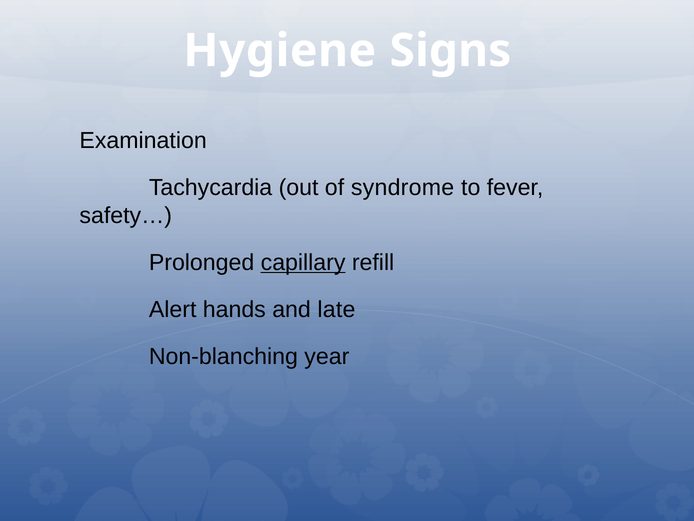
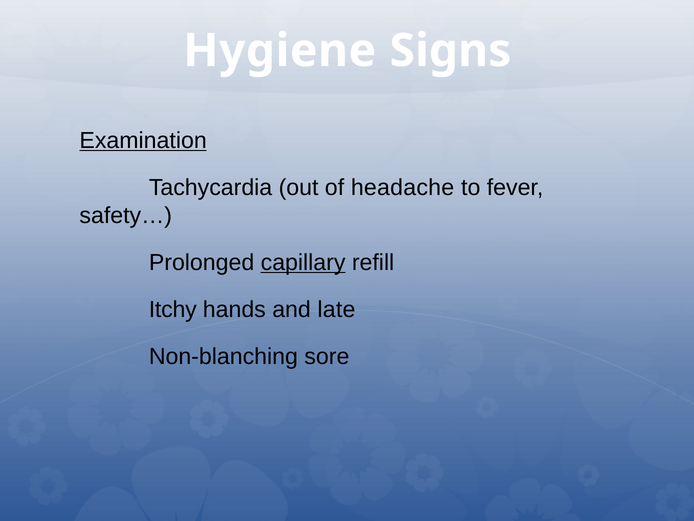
Examination underline: none -> present (143, 140)
syndrome: syndrome -> headache (403, 187)
Alert: Alert -> Itchy (173, 309)
year: year -> sore (327, 356)
